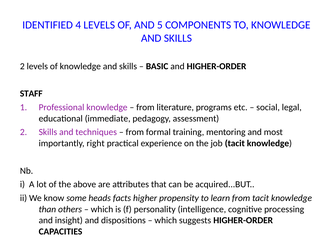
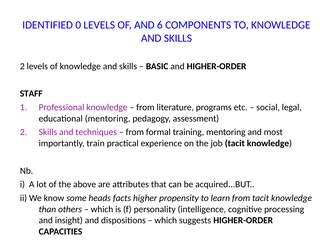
4: 4 -> 0 (78, 25)
5: 5 -> 6 (160, 25)
educational immediate: immediate -> mentoring (108, 118)
right: right -> train (96, 143)
